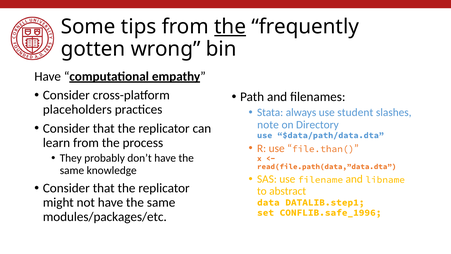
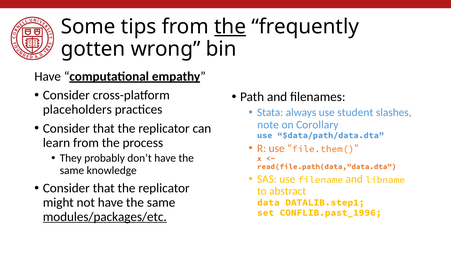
Directory: Directory -> Corollary (317, 124)
file.than(: file.than( -> file.them( (323, 149)
CONFLIB.safe_1996: CONFLIB.safe_1996 -> CONFLIB.past_1996 (331, 212)
modules/packages/etc underline: none -> present (105, 217)
